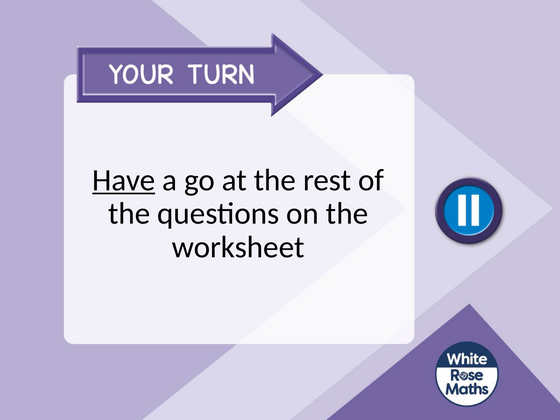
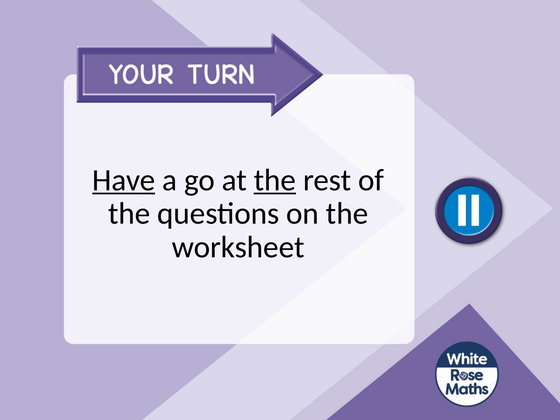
the underline: none -> present (275, 180)
